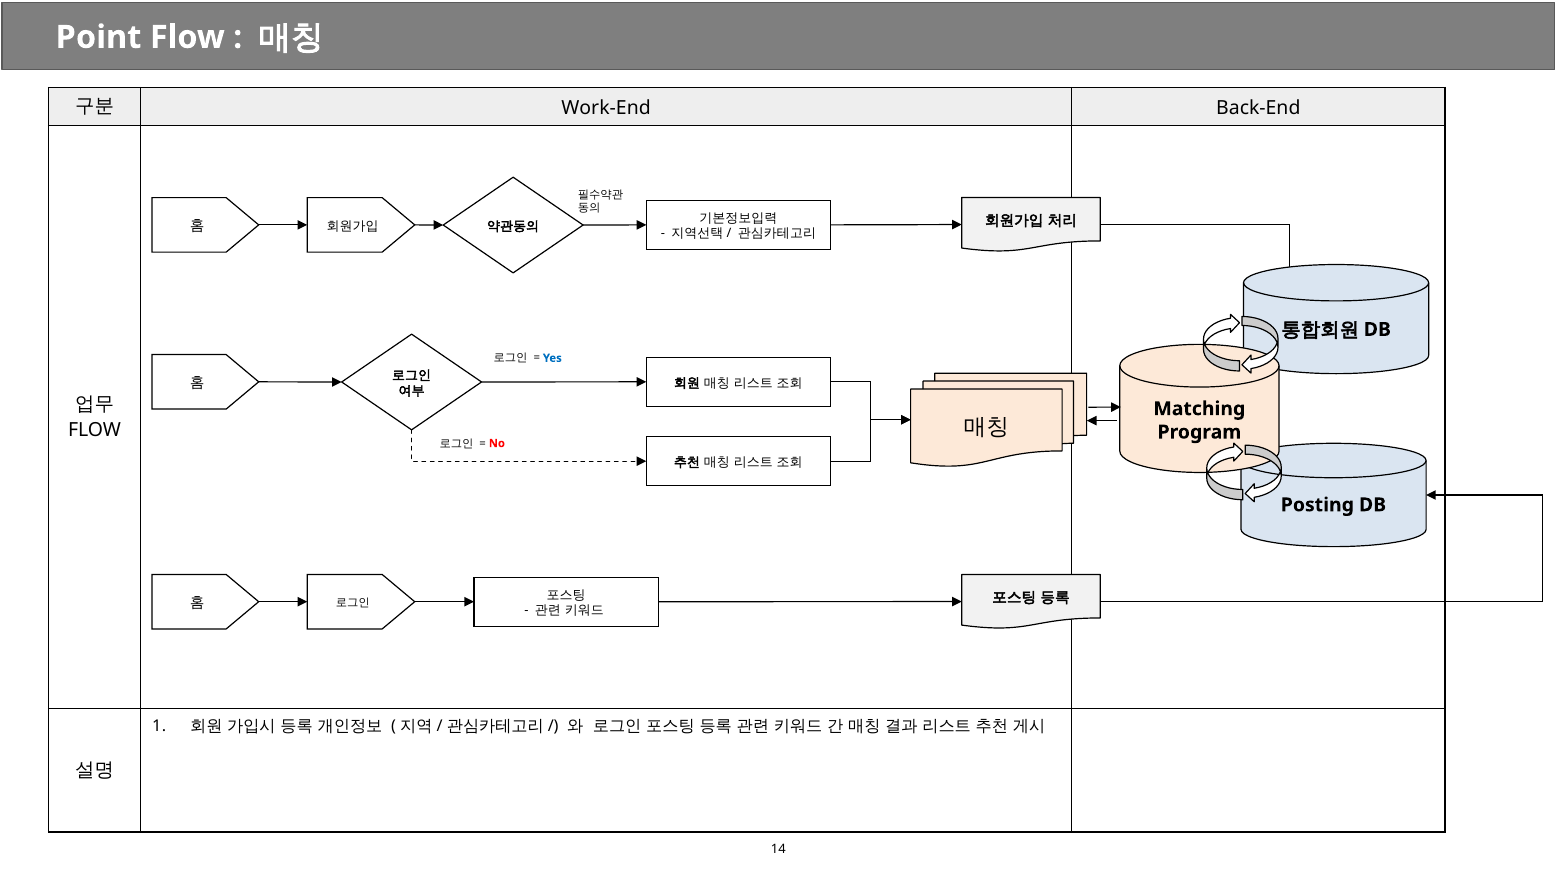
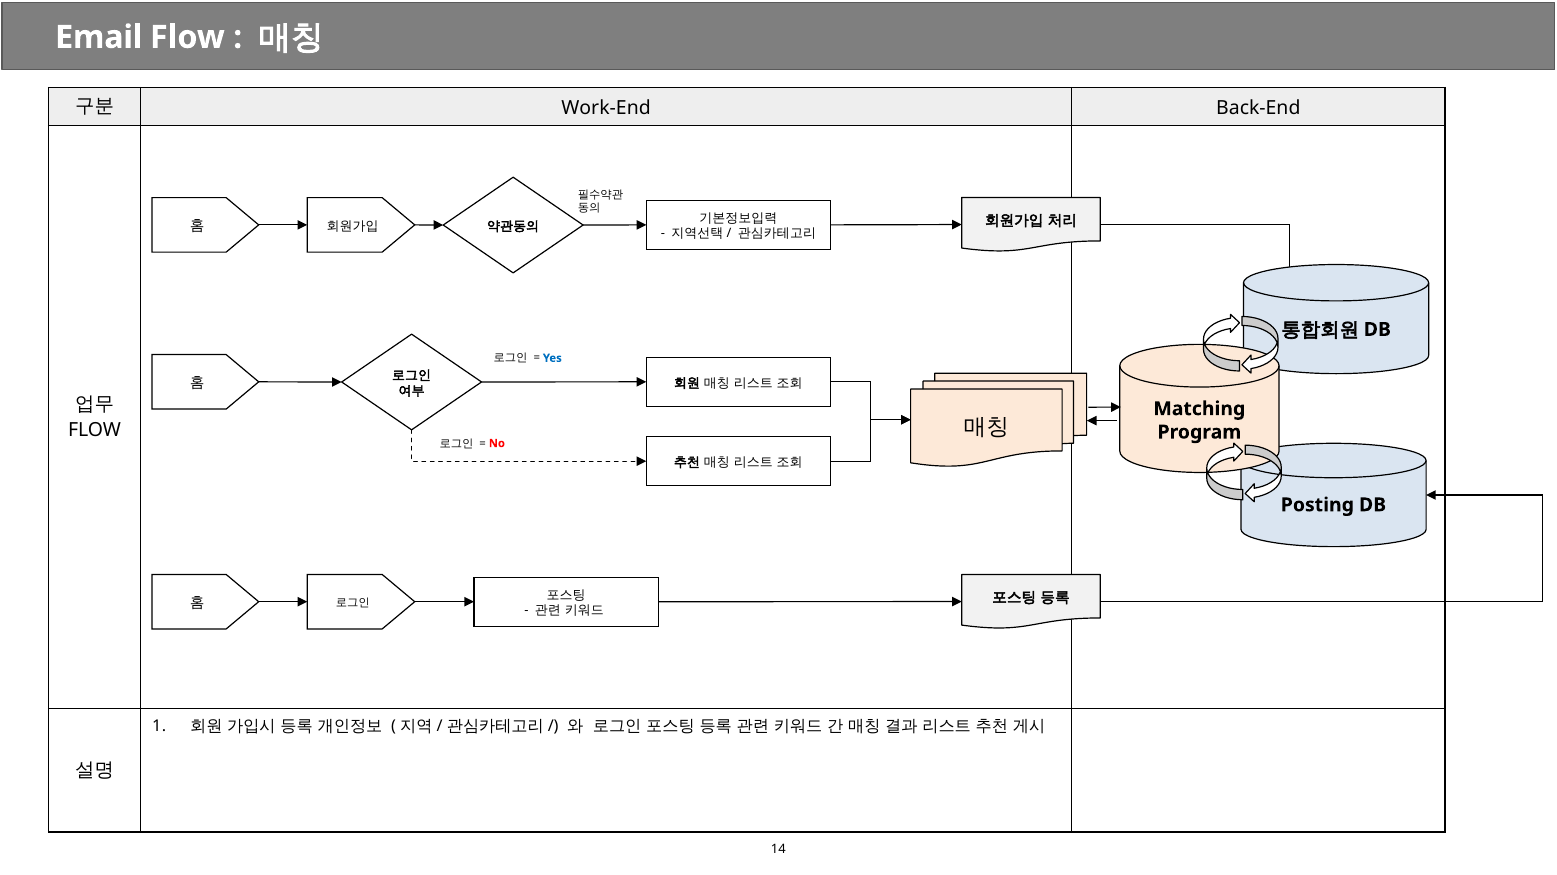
Point: Point -> Email (99, 37)
